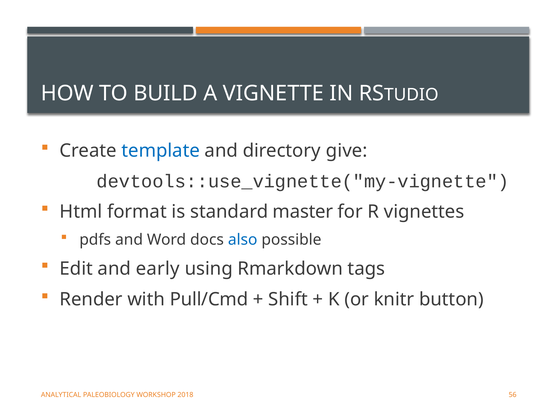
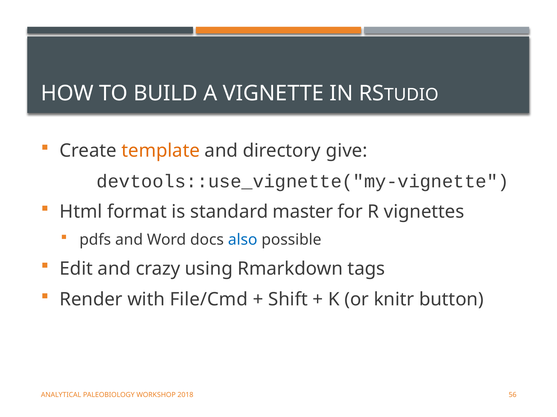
template colour: blue -> orange (161, 151)
early: early -> crazy (158, 269)
Pull/Cmd: Pull/Cmd -> File/Cmd (209, 300)
